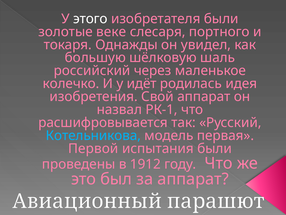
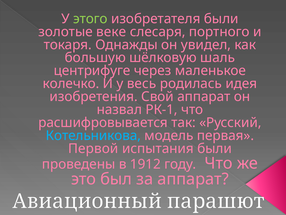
этого colour: white -> light green (90, 19)
российский: российский -> центрифуге (92, 71)
идёт: идёт -> весь (142, 84)
